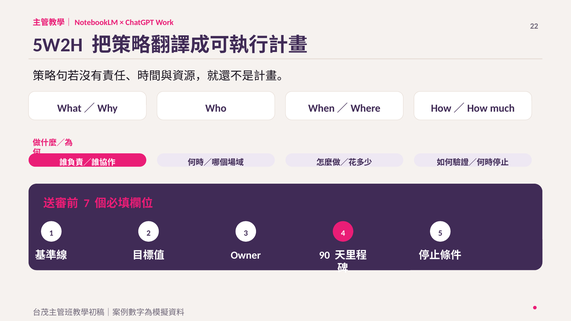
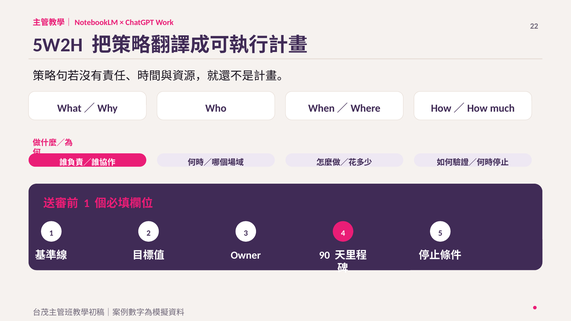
7: 7 -> 1 (87, 203)
